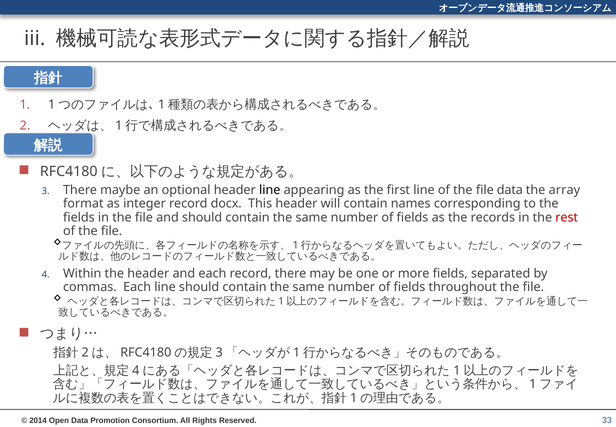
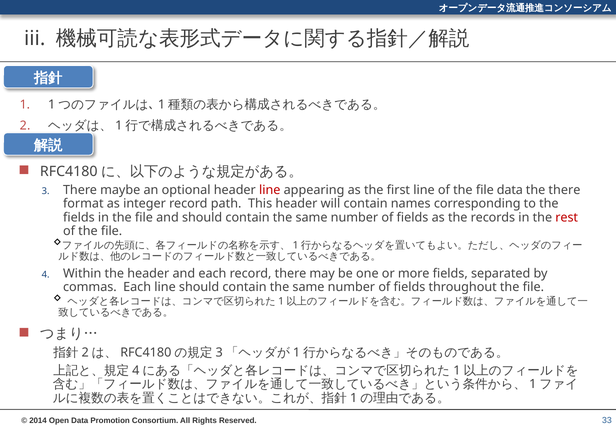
line colour: black -> red (270, 190)
the array: array -> there (564, 190)
docx: docx -> path (226, 203)
